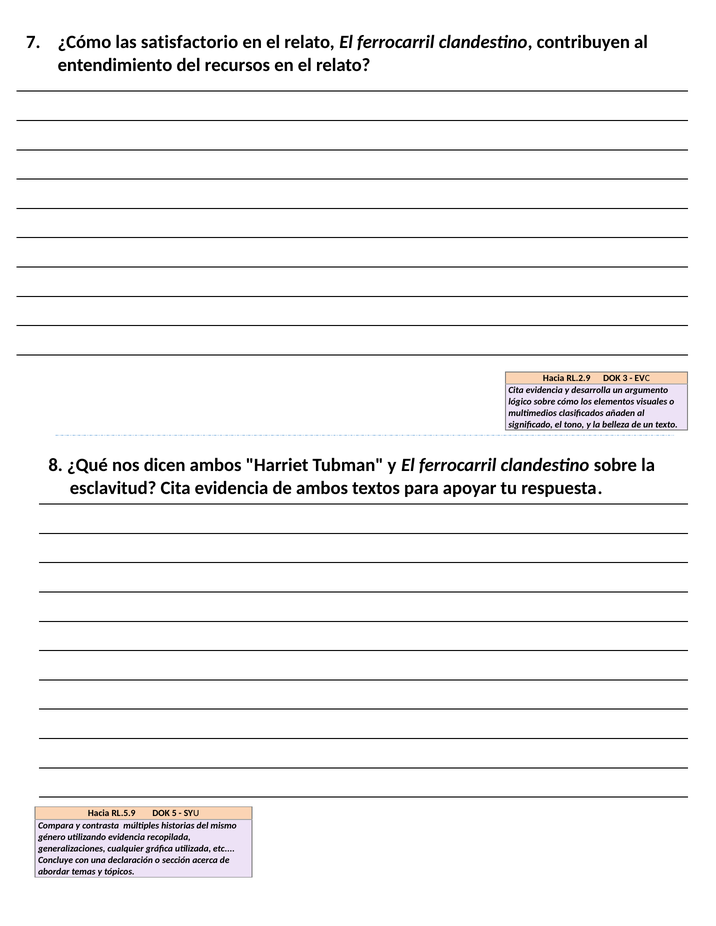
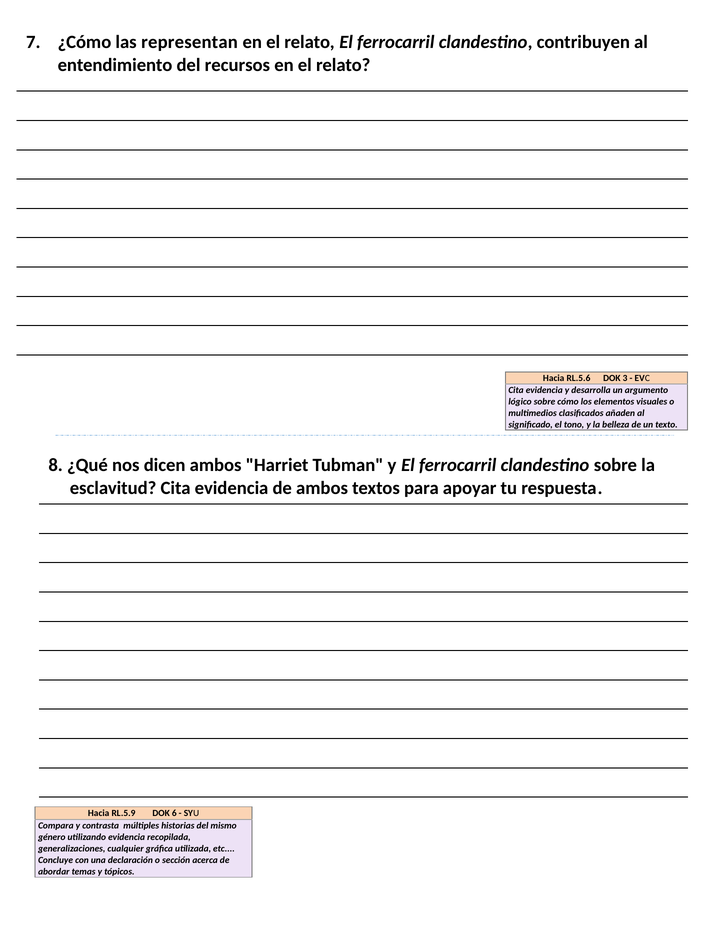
satisfactorio: satisfactorio -> representan (190, 42)
RL.2.9: RL.2.9 -> RL.5.6 (578, 378)
5: 5 -> 6 (174, 814)
